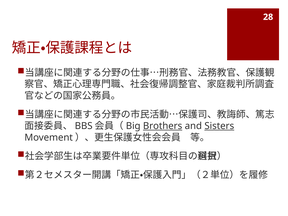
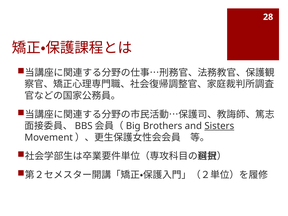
Brothers underline: present -> none (163, 126)
